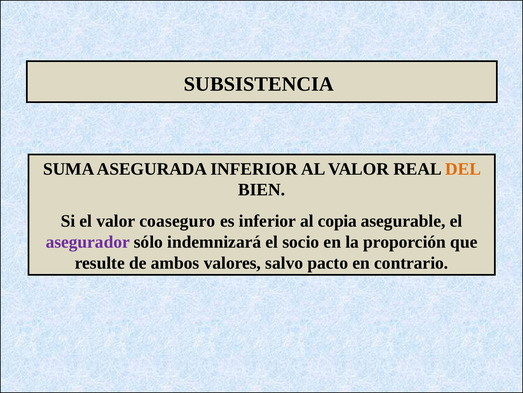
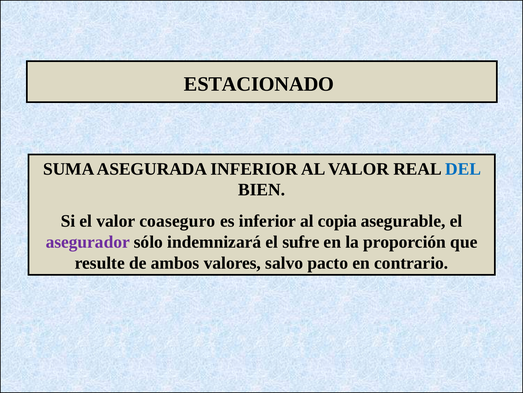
SUBSISTENCIA: SUBSISTENCIA -> ESTACIONADO (259, 84)
DEL colour: orange -> blue (463, 169)
socio: socio -> sufre (301, 242)
